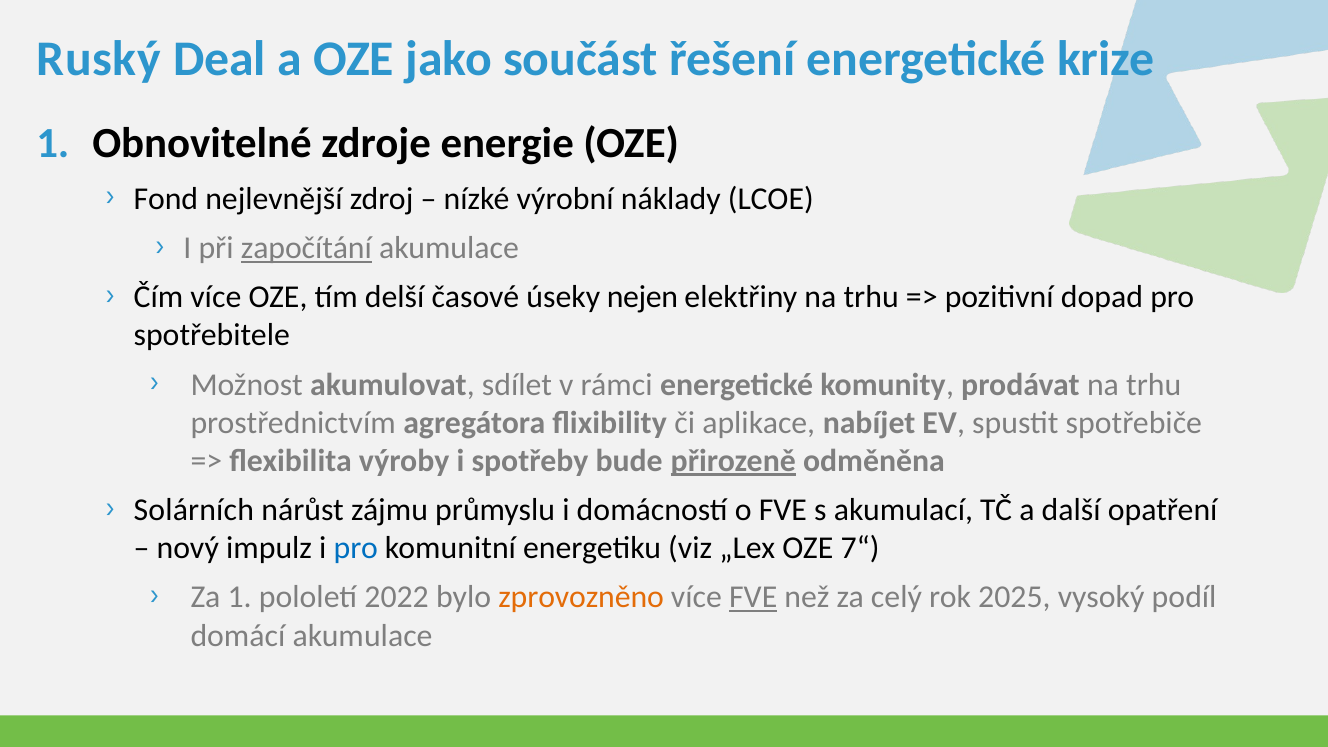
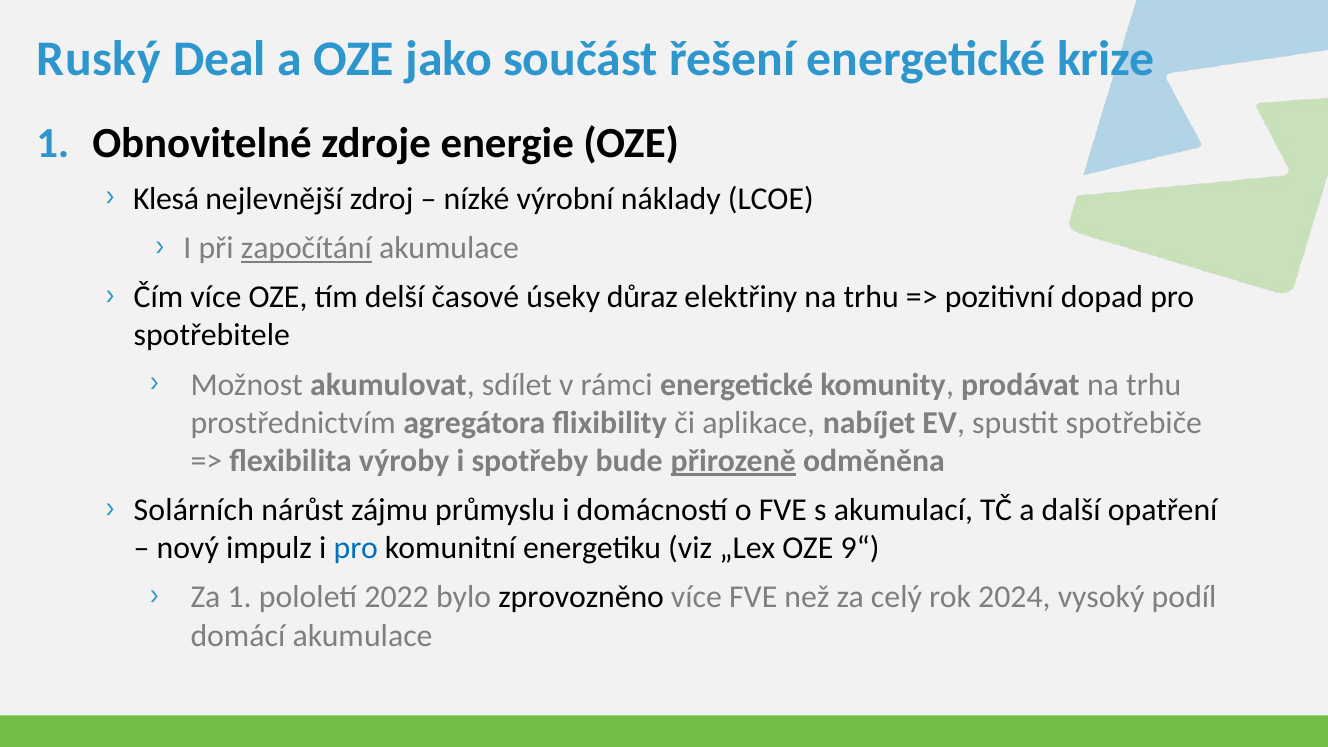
Fond: Fond -> Klesá (166, 199)
nejen: nejen -> důraz (642, 297)
7“: 7“ -> 9“ (860, 548)
zprovozněno colour: orange -> black (581, 597)
FVE underline: present -> none (753, 597)
2025: 2025 -> 2024 (1014, 597)
